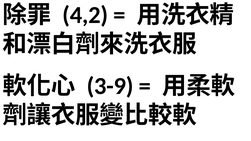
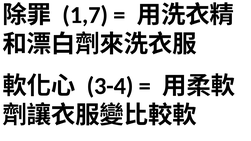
4,2: 4,2 -> 1,7 (85, 15)
3-9: 3-9 -> 3-4 (110, 86)
